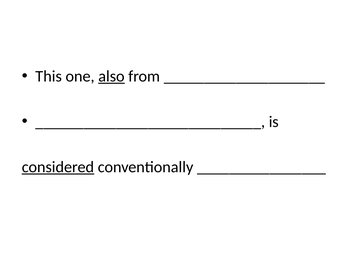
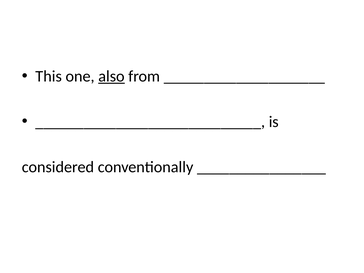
considered underline: present -> none (58, 167)
